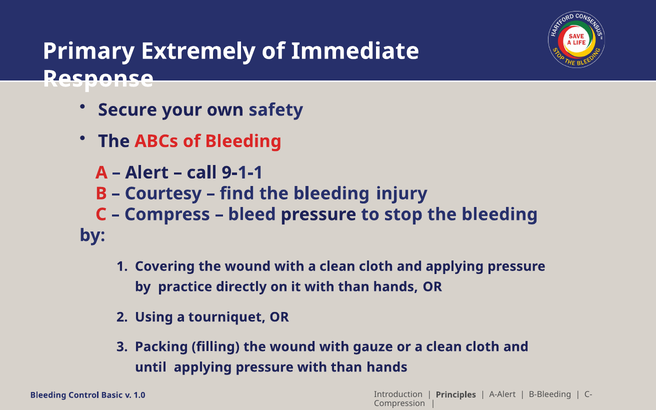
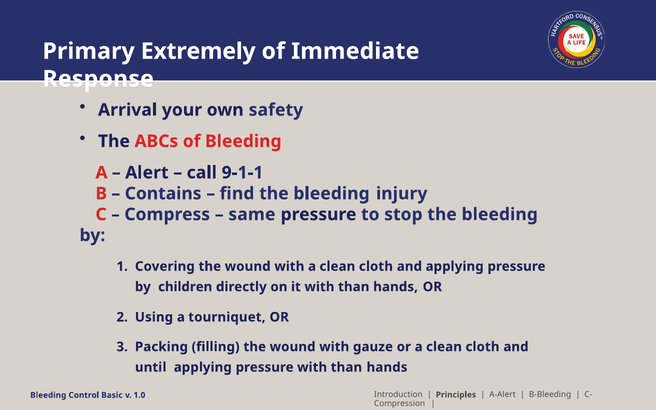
Secure: Secure -> Arrival (128, 110)
Courtesy: Courtesy -> Contains (163, 194)
bleed: bleed -> same (252, 214)
practice: practice -> children (185, 287)
